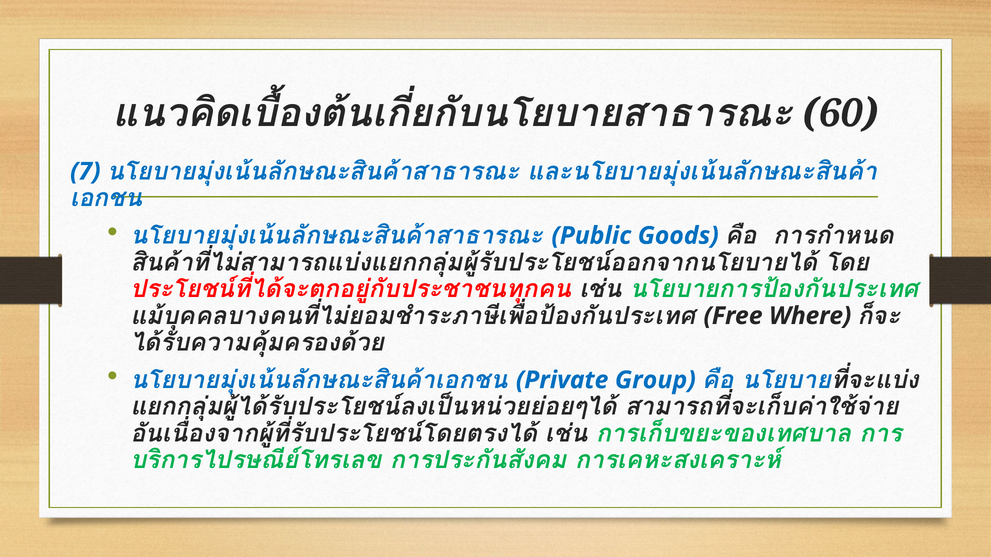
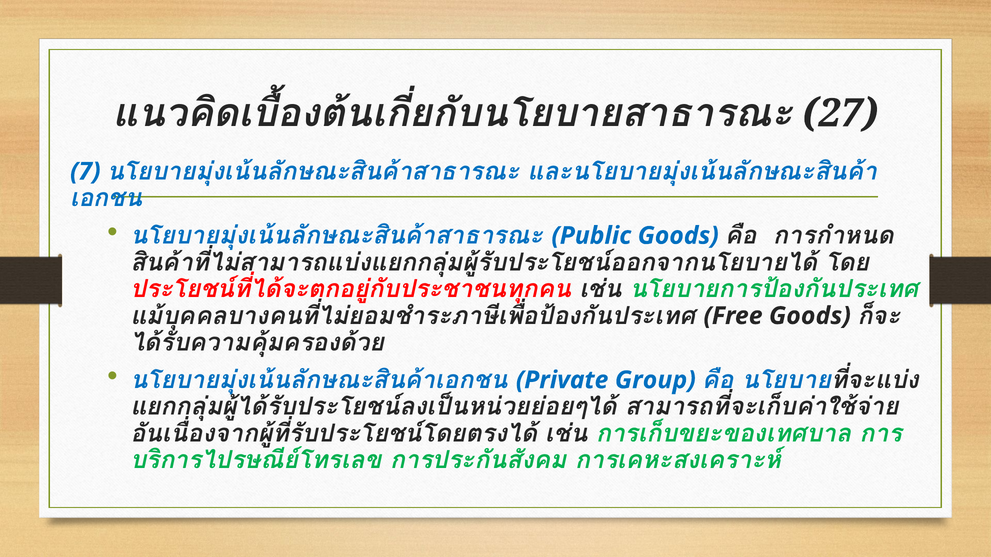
60: 60 -> 27 (840, 113)
Free Where: Where -> Goods (810, 316)
